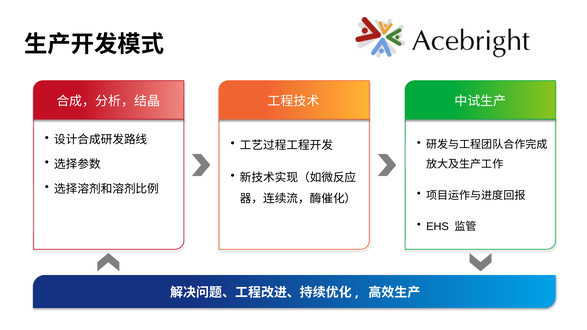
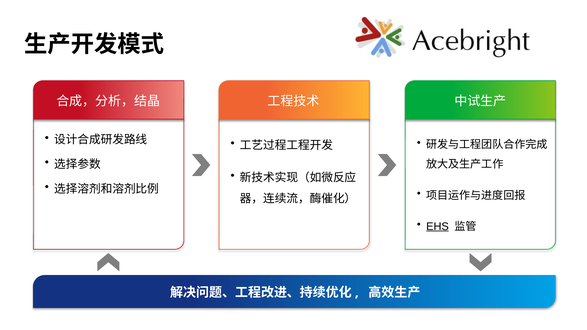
EHS underline: none -> present (438, 227)
